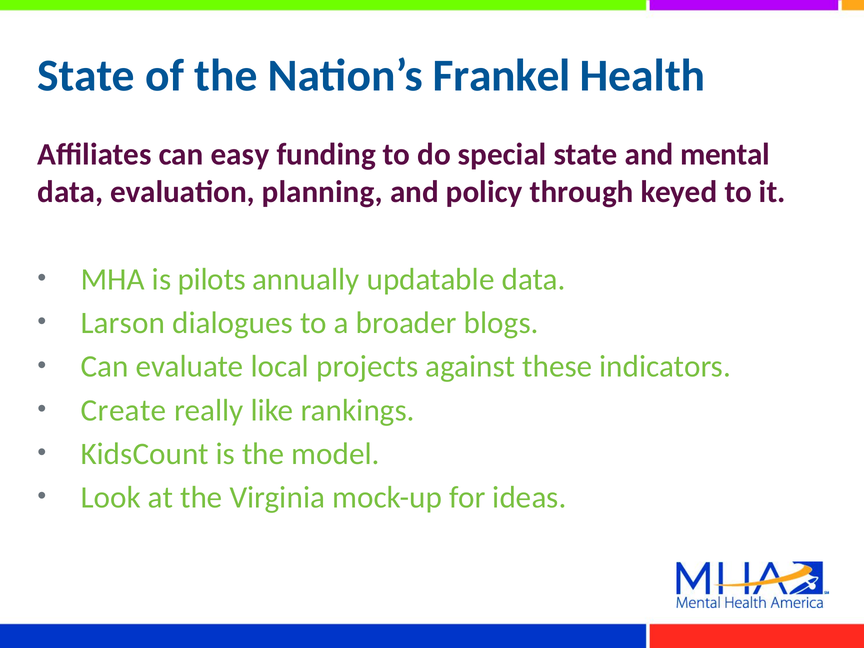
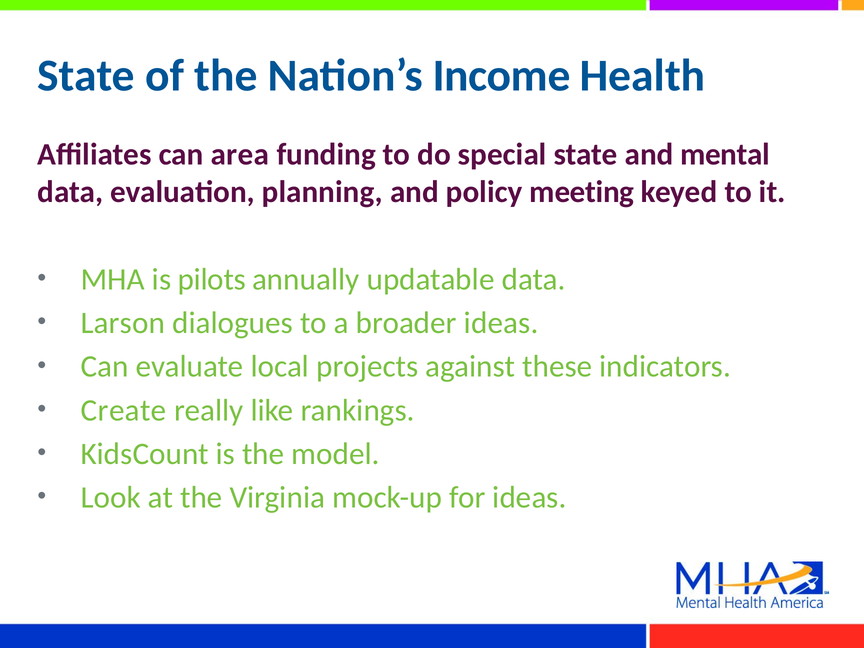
Frankel: Frankel -> Income (502, 76)
easy: easy -> area (240, 155)
through: through -> meeting (582, 192)
broader blogs: blogs -> ideas (501, 323)
